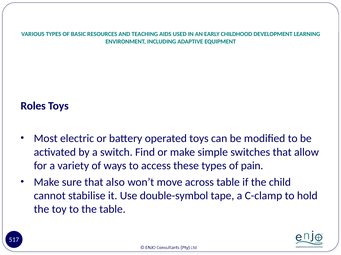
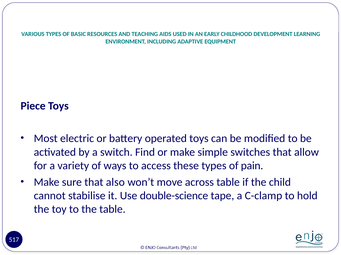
Roles: Roles -> Piece (33, 106)
double-symbol: double-symbol -> double-science (174, 196)
